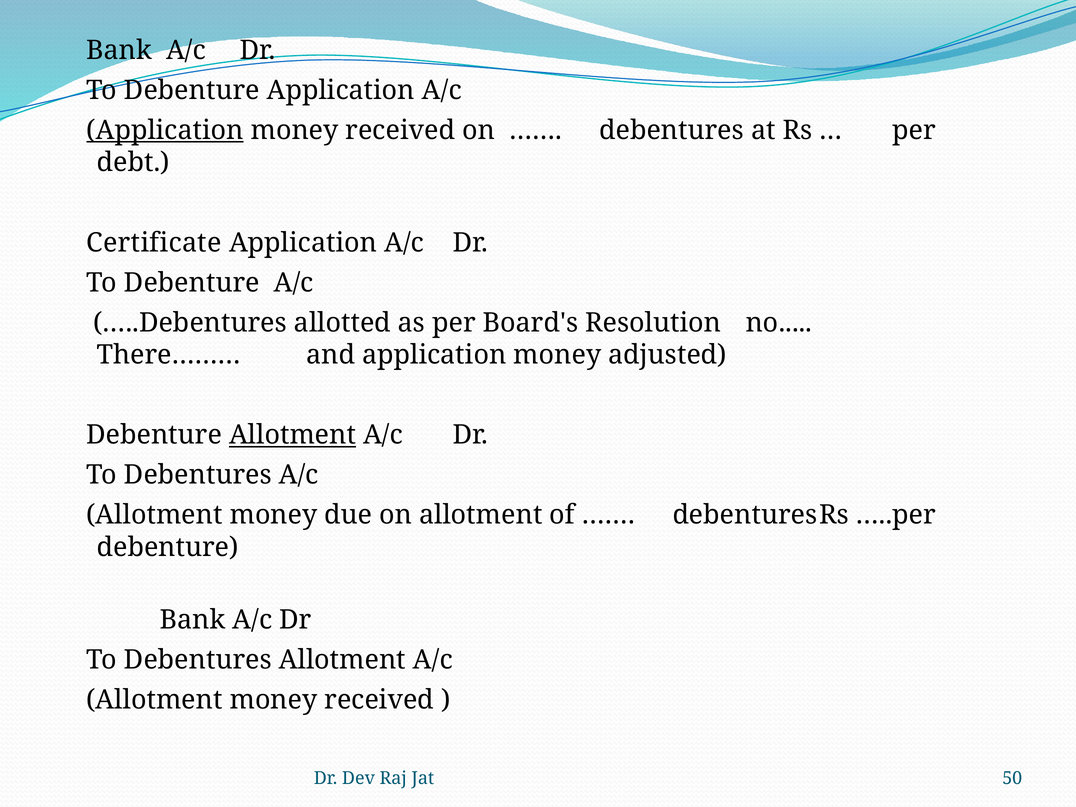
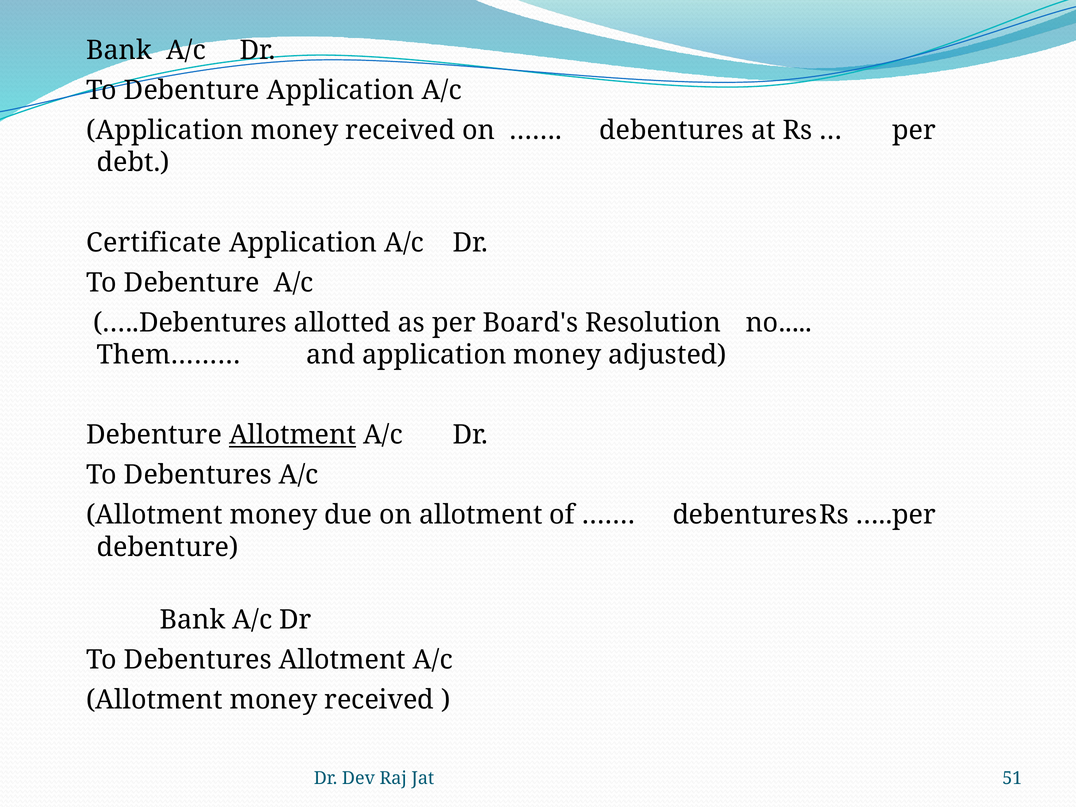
Application underline: present -> none (165, 130)
There………: There……… -> Them……… (169, 355)
50: 50 -> 51 (1012, 779)
